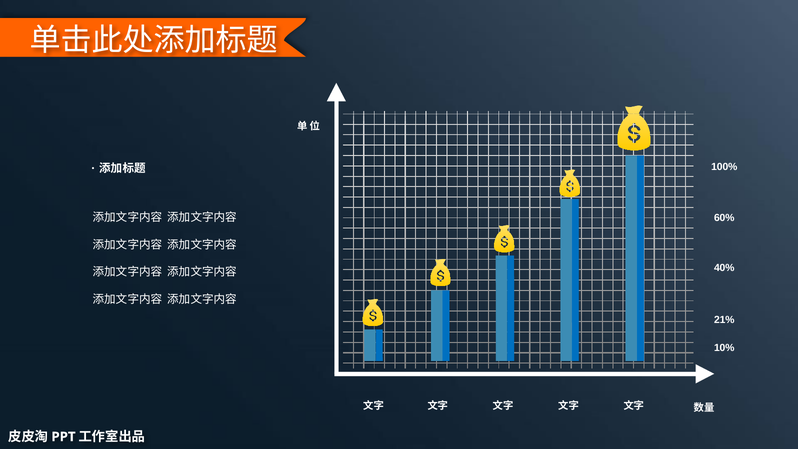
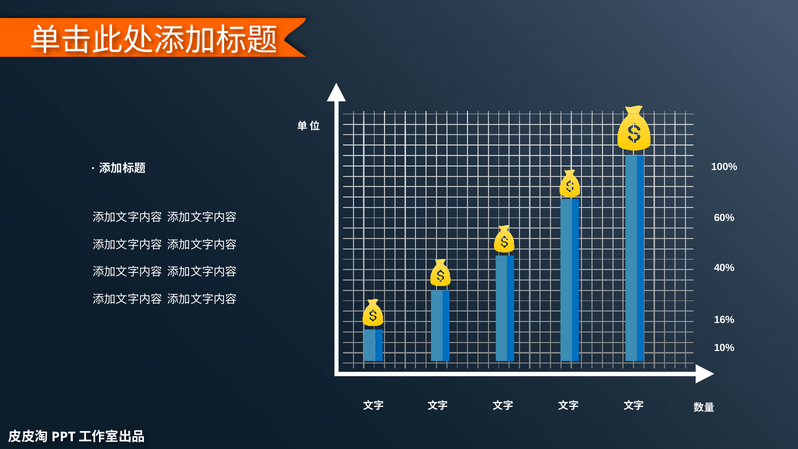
21%: 21% -> 16% (724, 320)
